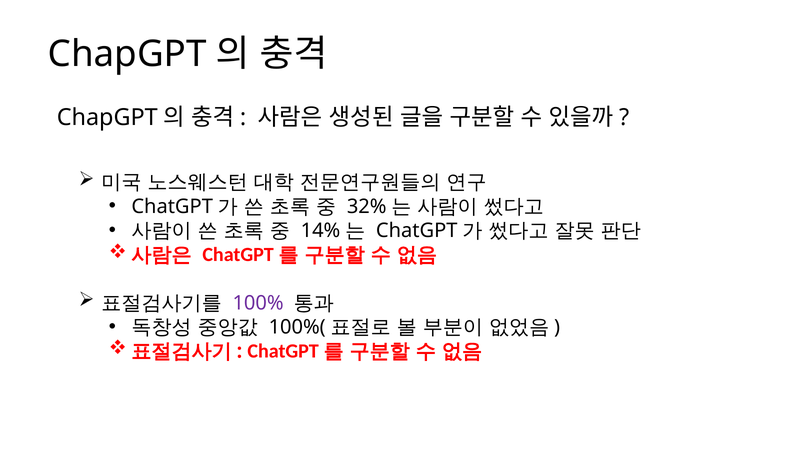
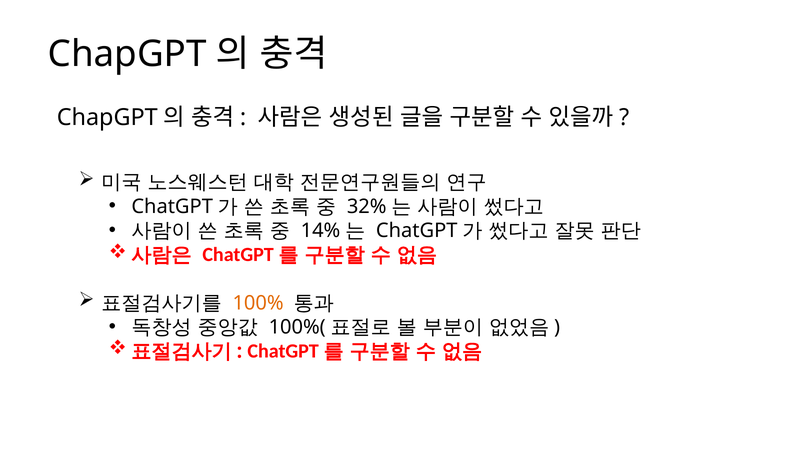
100% colour: purple -> orange (258, 303)
